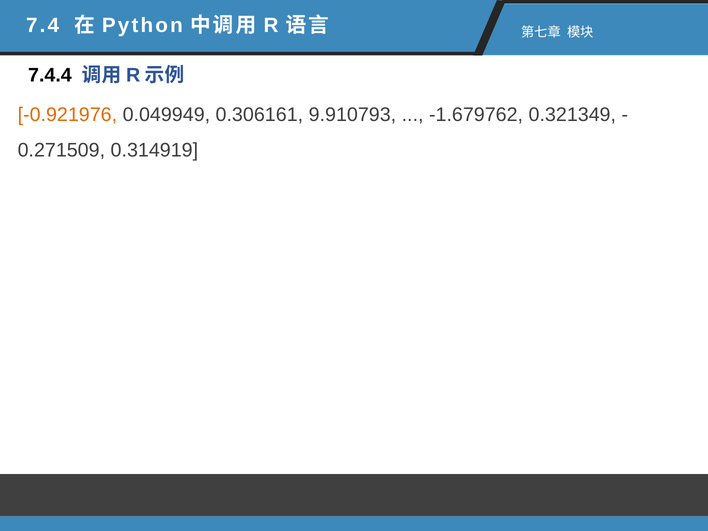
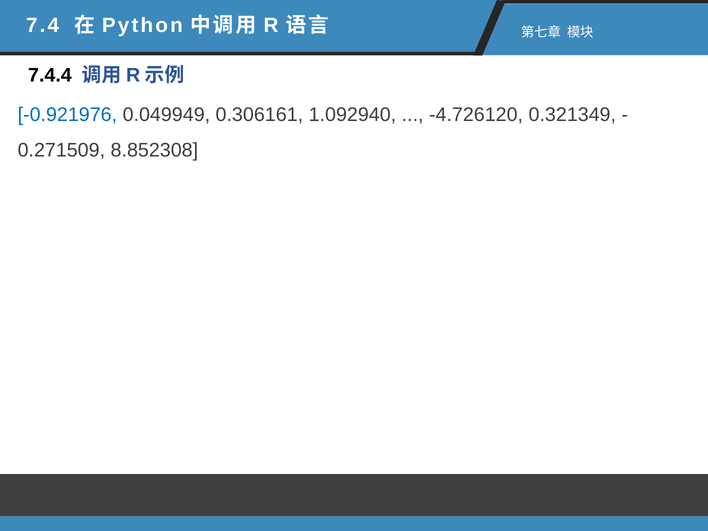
-0.921976 colour: orange -> blue (67, 115)
9.910793: 9.910793 -> 1.092940 (352, 115)
-1.679762: -1.679762 -> -4.726120 (476, 115)
0.314919: 0.314919 -> 8.852308 (154, 150)
